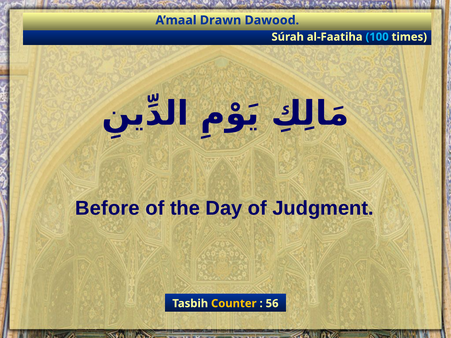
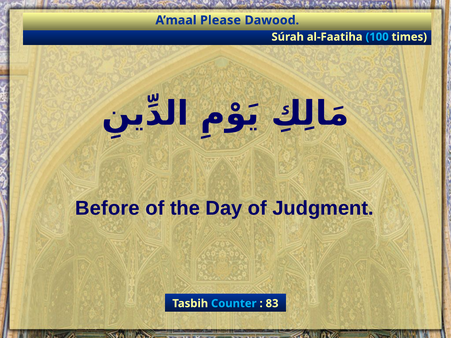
Drawn: Drawn -> Please (221, 20)
Counter colour: yellow -> light blue (234, 304)
56: 56 -> 83 (272, 304)
